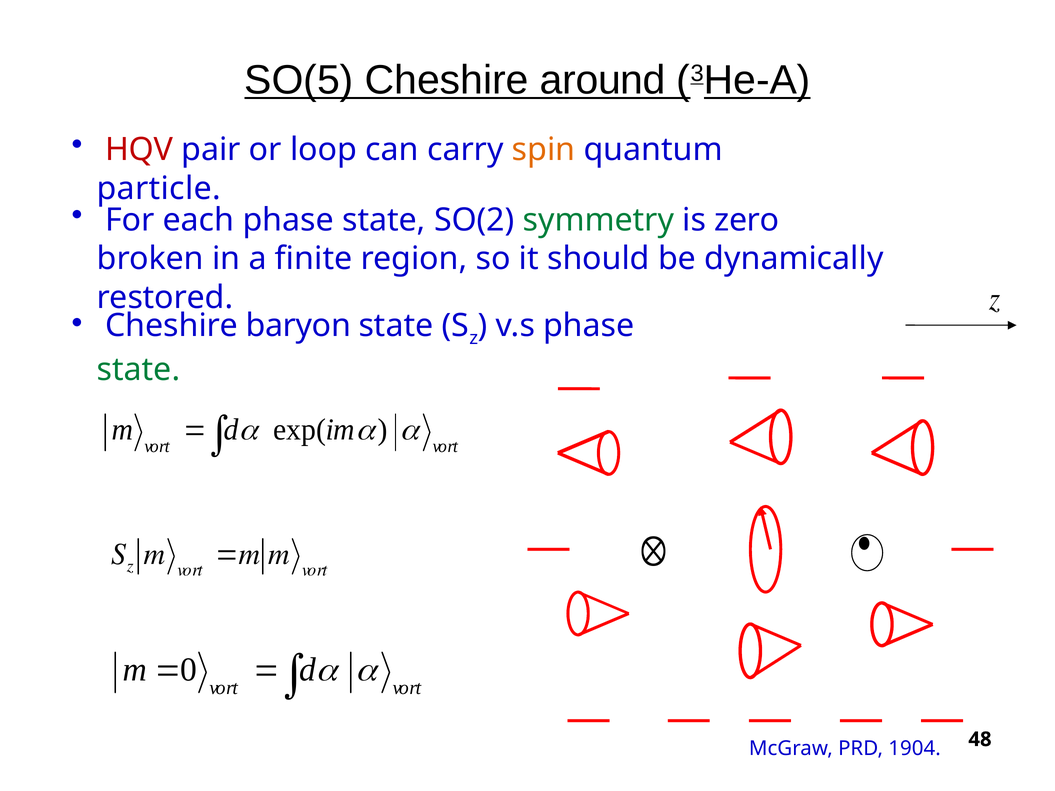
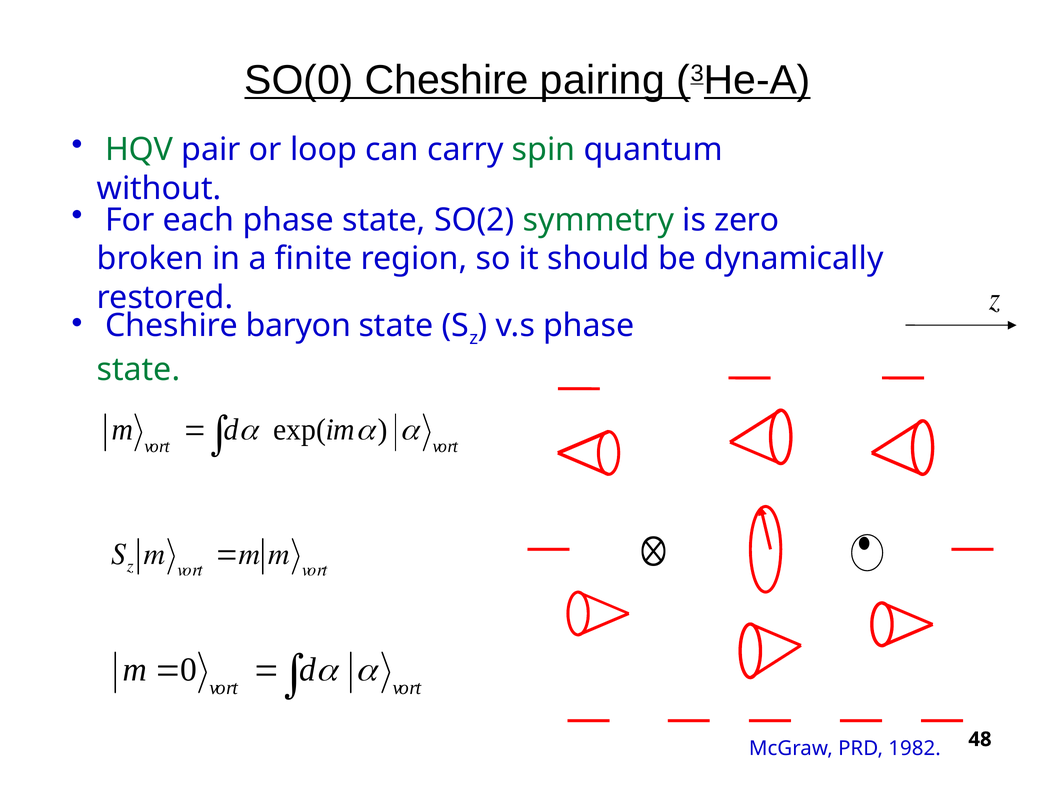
SO(5: SO(5 -> SO(0 (299, 80)
around: around -> pairing (602, 80)
HQV colour: red -> green (139, 150)
spin colour: orange -> green (544, 150)
particle: particle -> without (159, 188)
1904: 1904 -> 1982 (915, 749)
